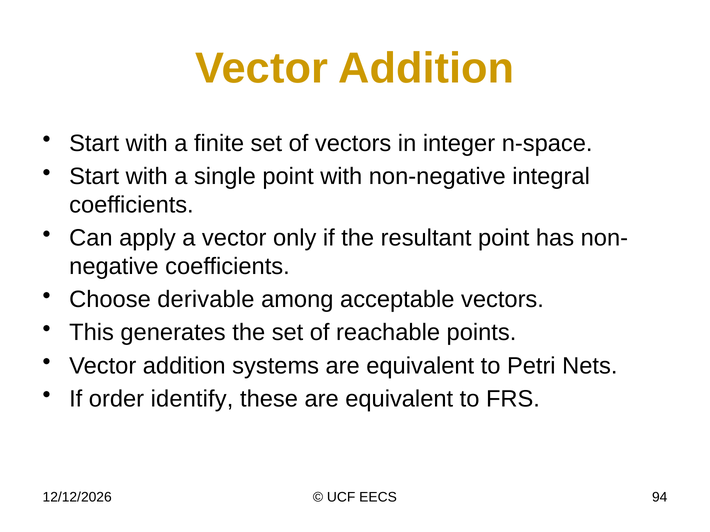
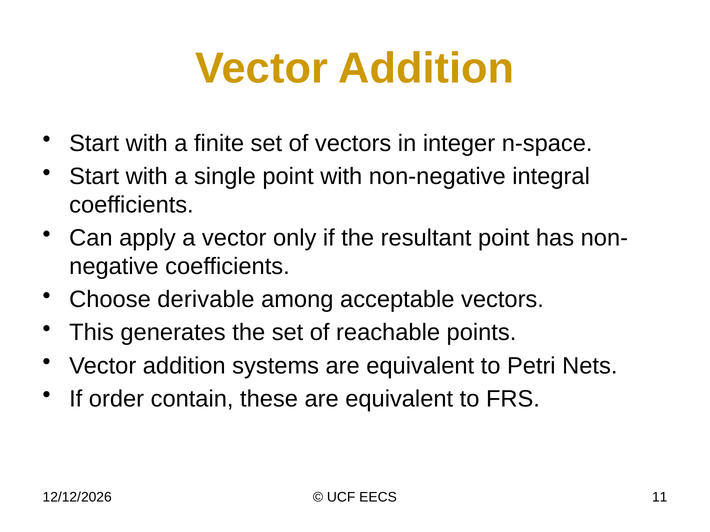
identify: identify -> contain (192, 399)
94: 94 -> 11 (660, 498)
